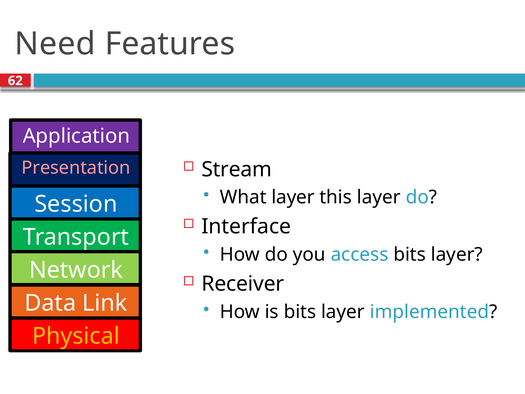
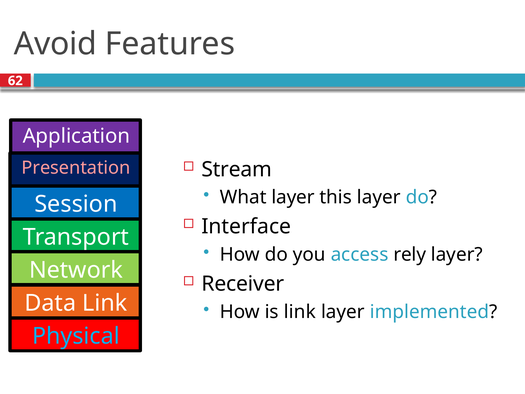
Need: Need -> Avoid (55, 44)
access bits: bits -> rely (410, 254)
is bits: bits -> link (300, 312)
Physical colour: yellow -> light blue (76, 336)
